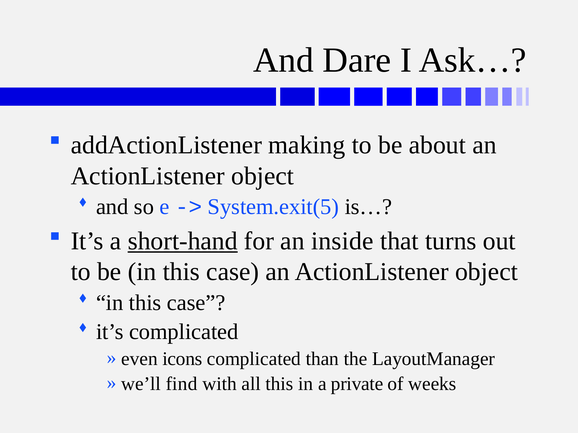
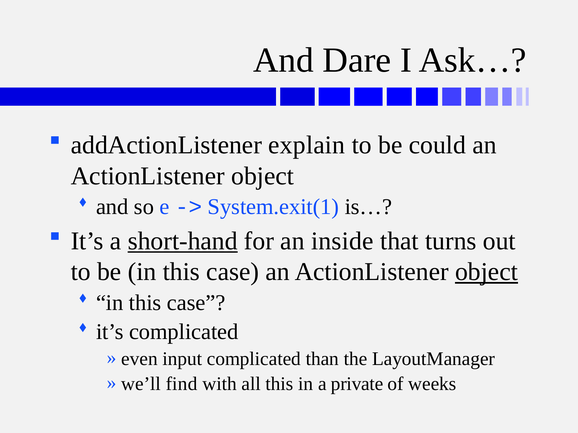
making: making -> explain (307, 145)
about: about -> could (437, 145)
System.exit(5: System.exit(5 -> System.exit(1 (273, 207)
object underline: none -> present (487, 272)
icons: icons -> input (182, 359)
